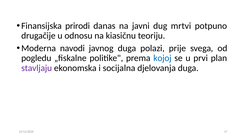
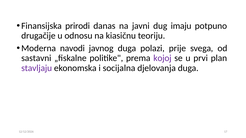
mrtvi: mrtvi -> imaju (181, 26)
pogledu: pogledu -> sastavni (36, 58)
kojoj colour: blue -> purple (162, 58)
